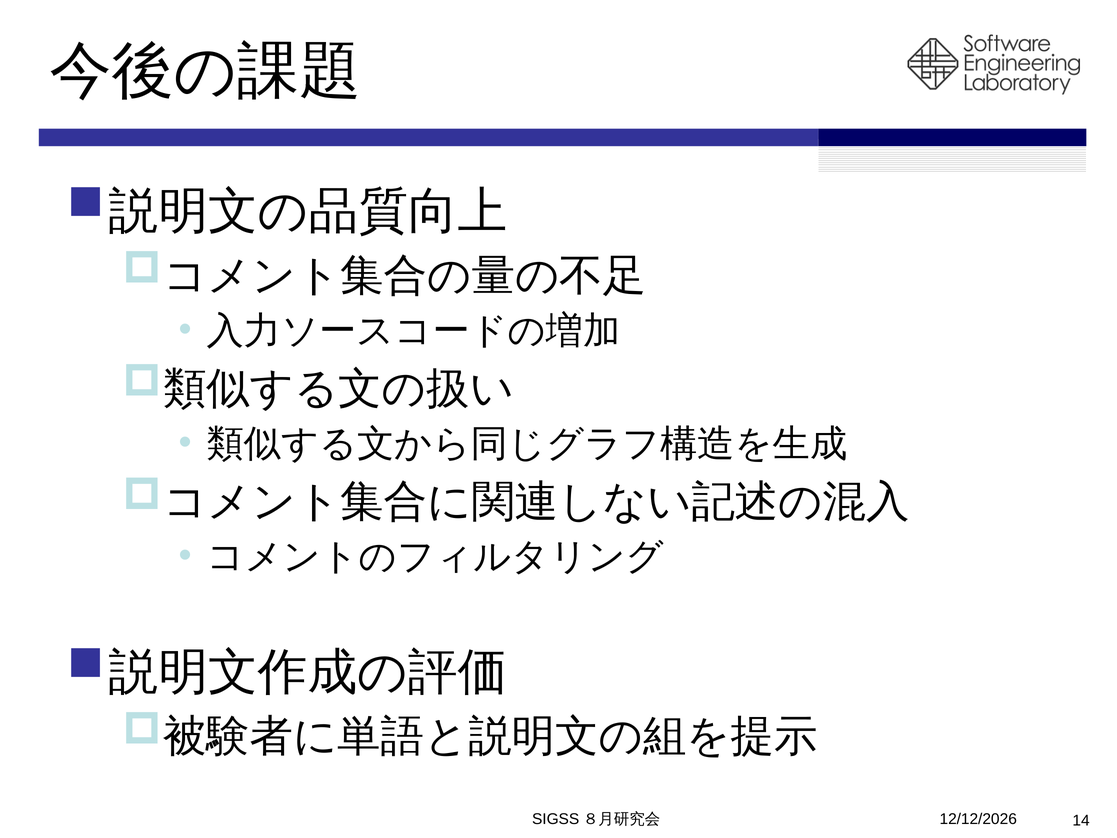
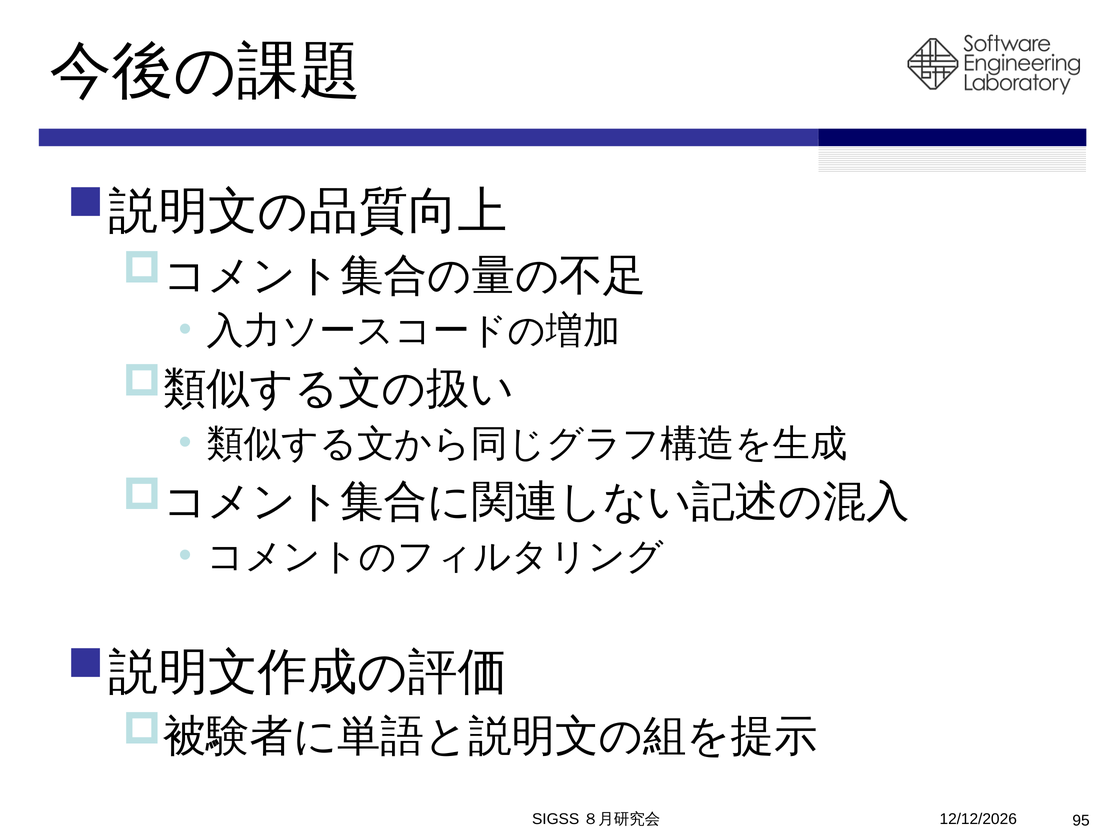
14: 14 -> 95 (1081, 820)
